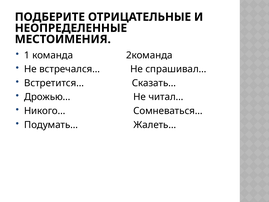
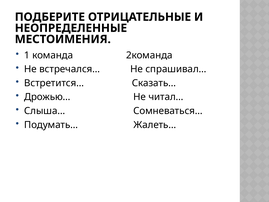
Никого…: Никого… -> Слыша… (45, 111)
